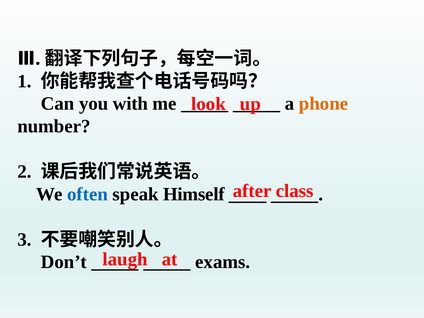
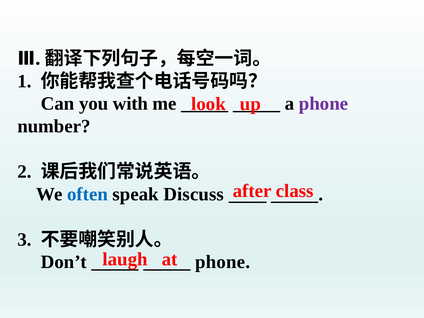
phone colour: orange -> purple (324, 104)
Himself: Himself -> Discuss (194, 194)
exams: exams -> phone (223, 262)
